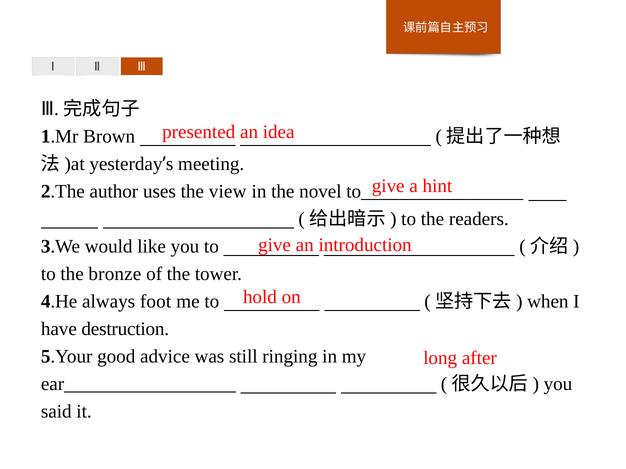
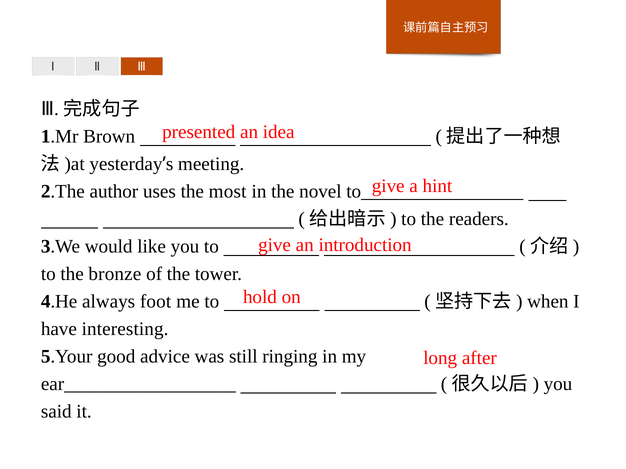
view: view -> most (228, 192)
destruction: destruction -> interesting (125, 329)
